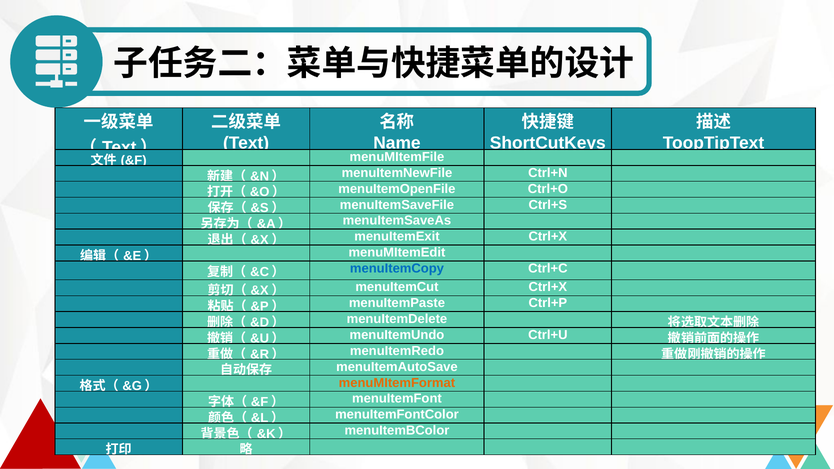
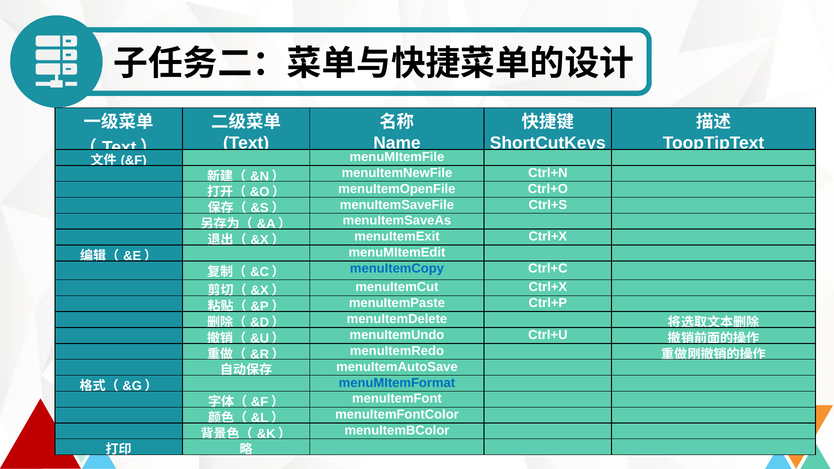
menuMItemFormat colour: orange -> blue (397, 383)
